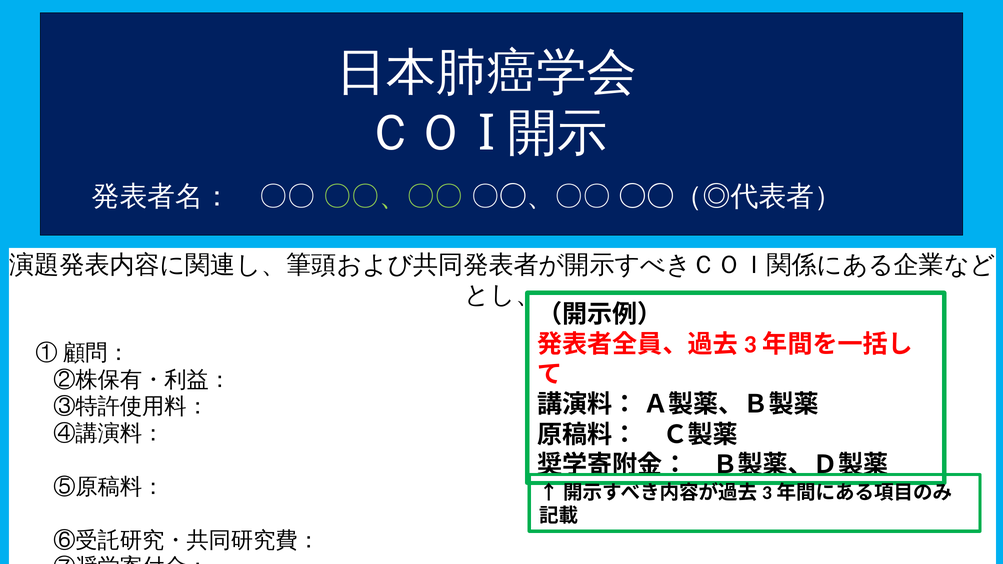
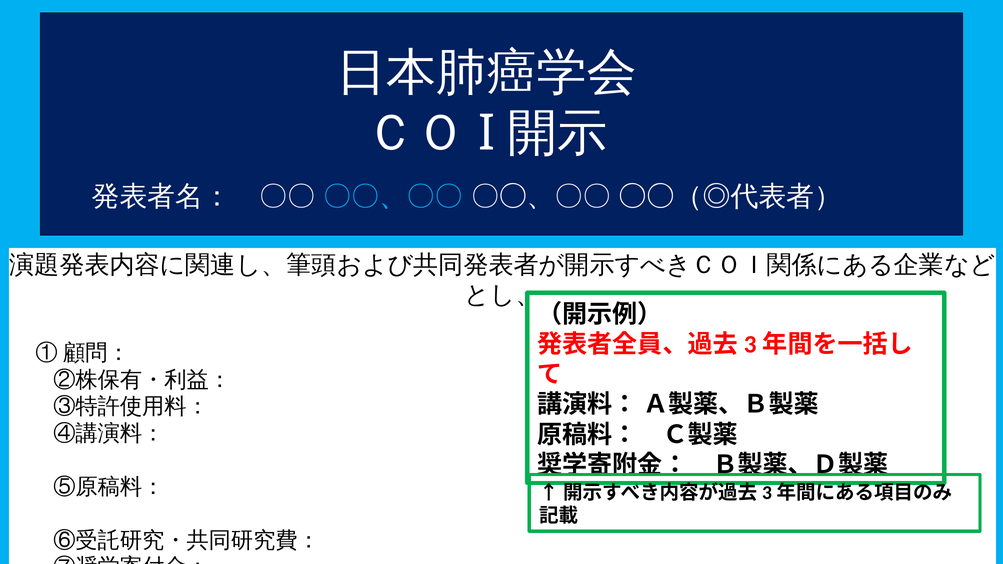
〇〇、〇〇 colour: light green -> light blue (393, 197)
